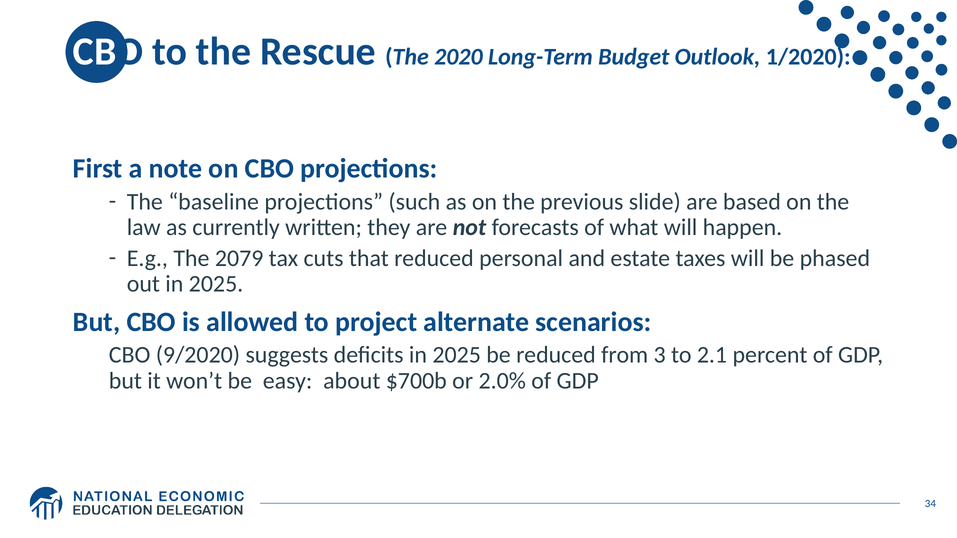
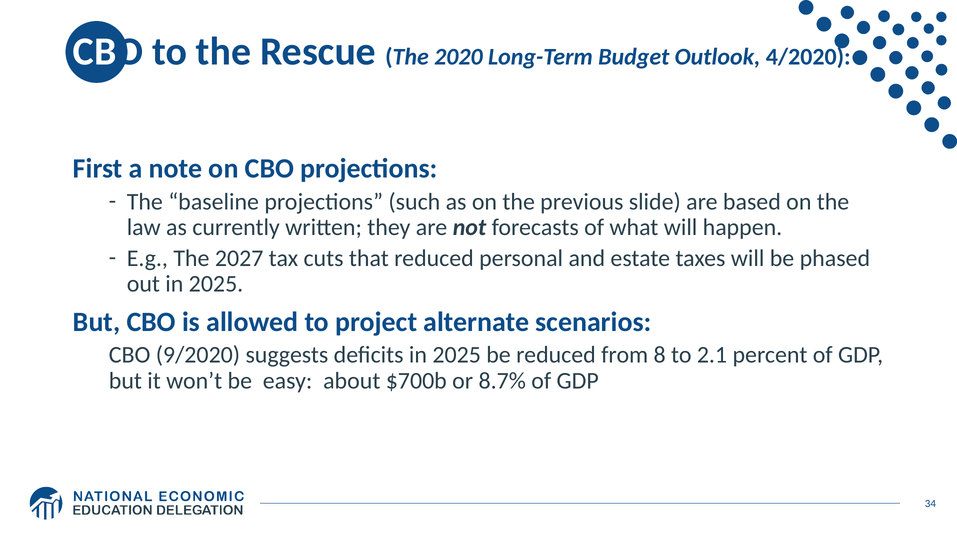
1/2020: 1/2020 -> 4/2020 (808, 57)
2079: 2079 -> 2027 (239, 258)
3: 3 -> 8 (660, 355)
2.0%: 2.0% -> 8.7% (502, 381)
